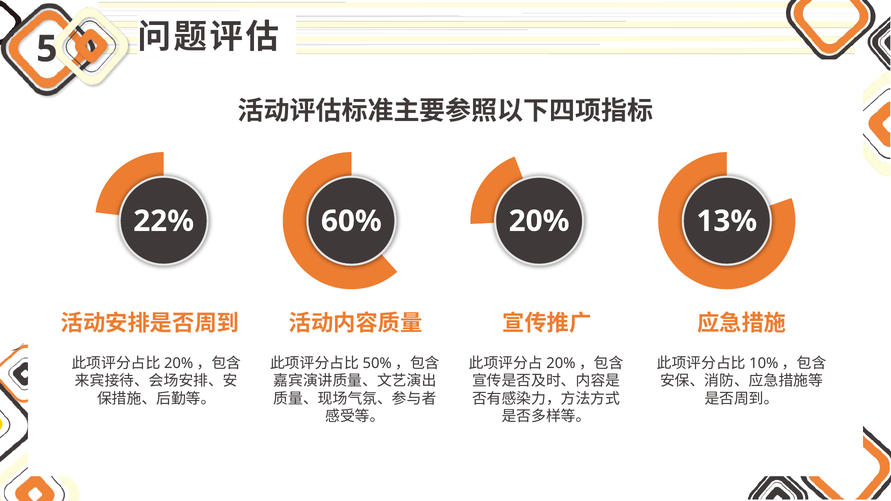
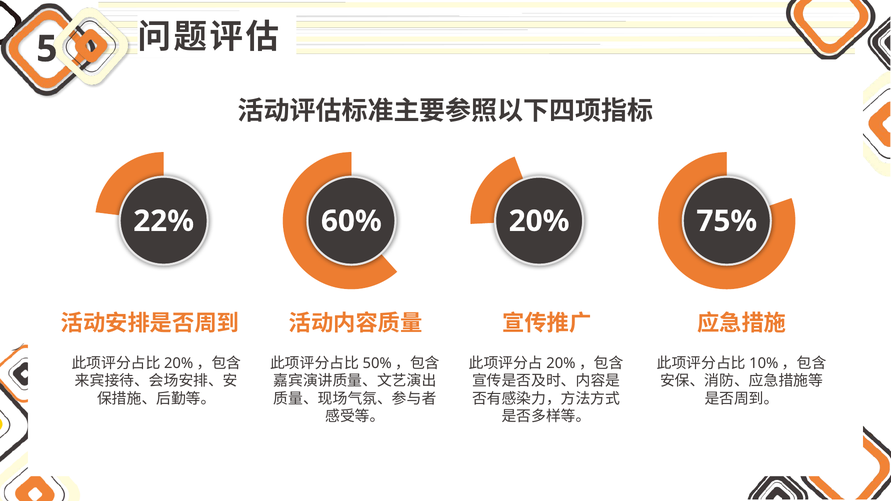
13%: 13% -> 75% (727, 221)
